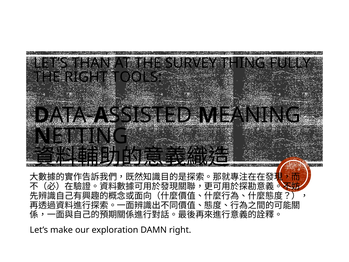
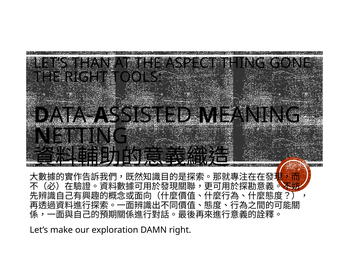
SURVEY: SURVEY -> ASPECT (191, 63)
FULLY: FULLY -> GONE (290, 63)
